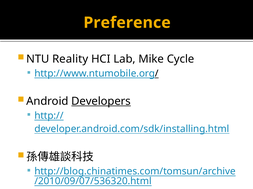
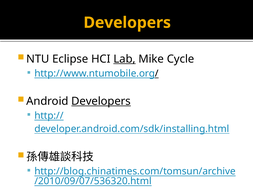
Preference: Preference -> Developers (127, 23)
Reality: Reality -> Eclipse (70, 59)
Lab underline: none -> present (125, 59)
